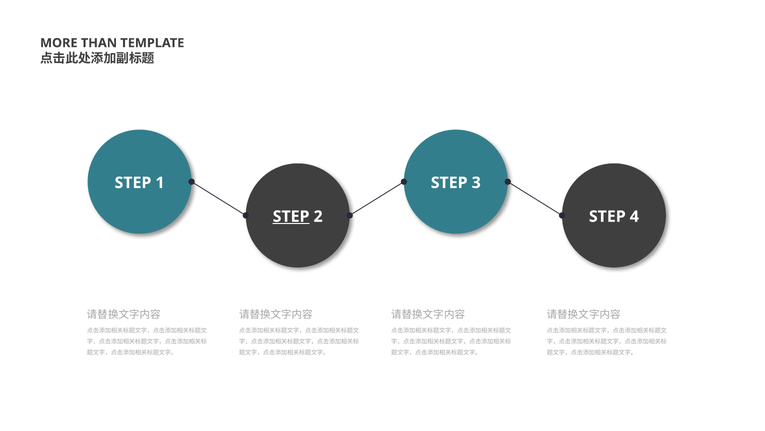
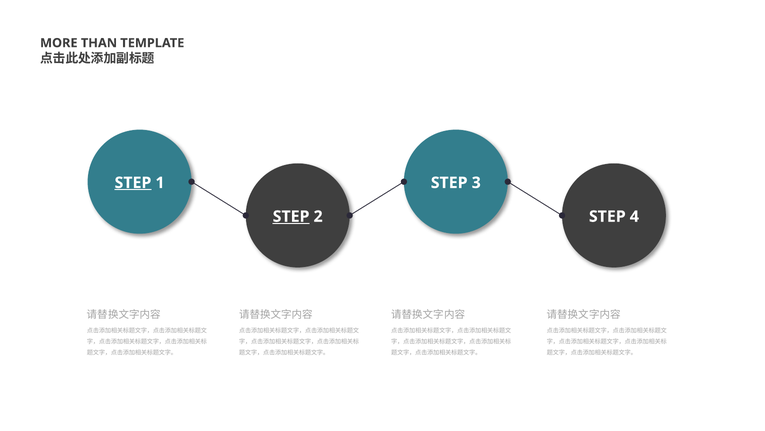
STEP underline: none -> present (133, 182)
